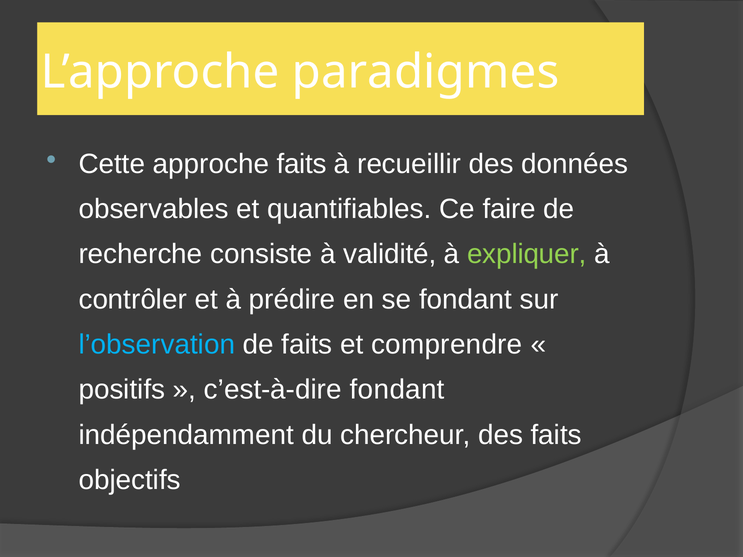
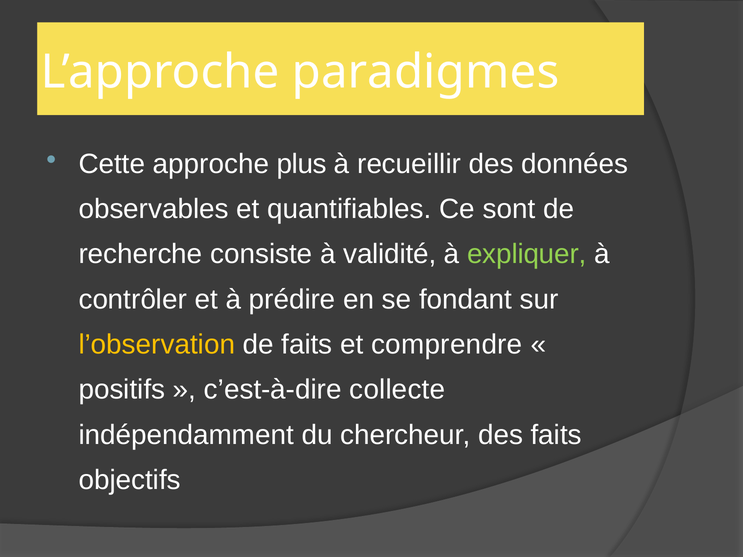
approche faits: faits -> plus (302, 164)
faire: faire -> sont (509, 209)
l’observation colour: light blue -> yellow (157, 345)
c’est-à-dire fondant: fondant -> collecte (397, 390)
